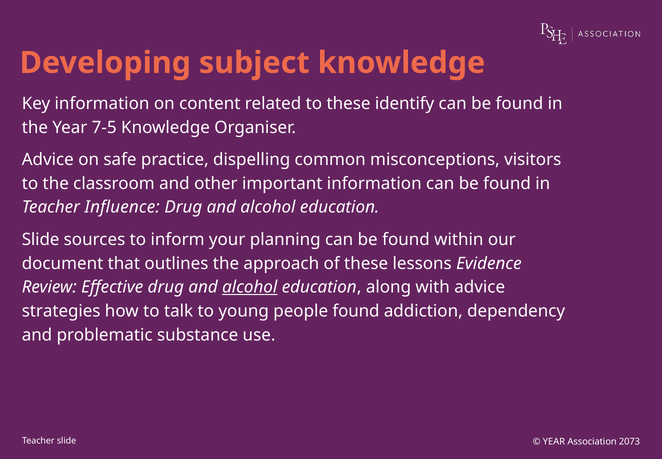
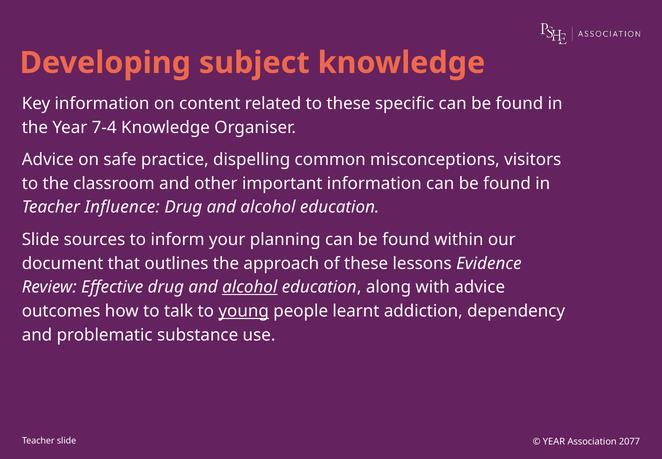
identify: identify -> specific (405, 103)
7-5: 7-5 -> 7-4 (104, 127)
strategies: strategies -> outcomes (61, 311)
young underline: none -> present (244, 311)
people found: found -> learnt (356, 311)
2073: 2073 -> 2077 (629, 441)
